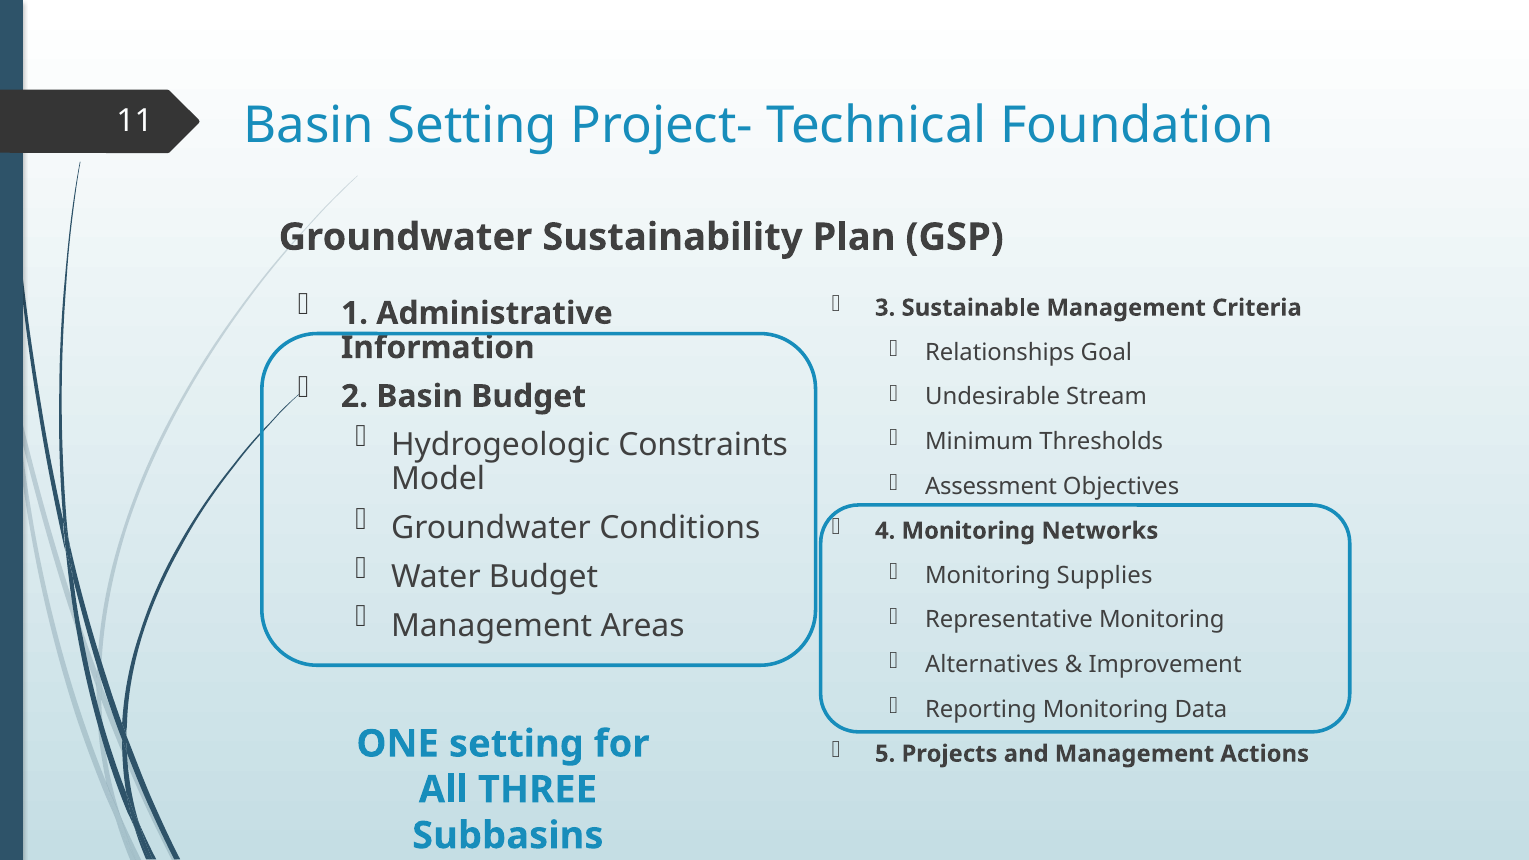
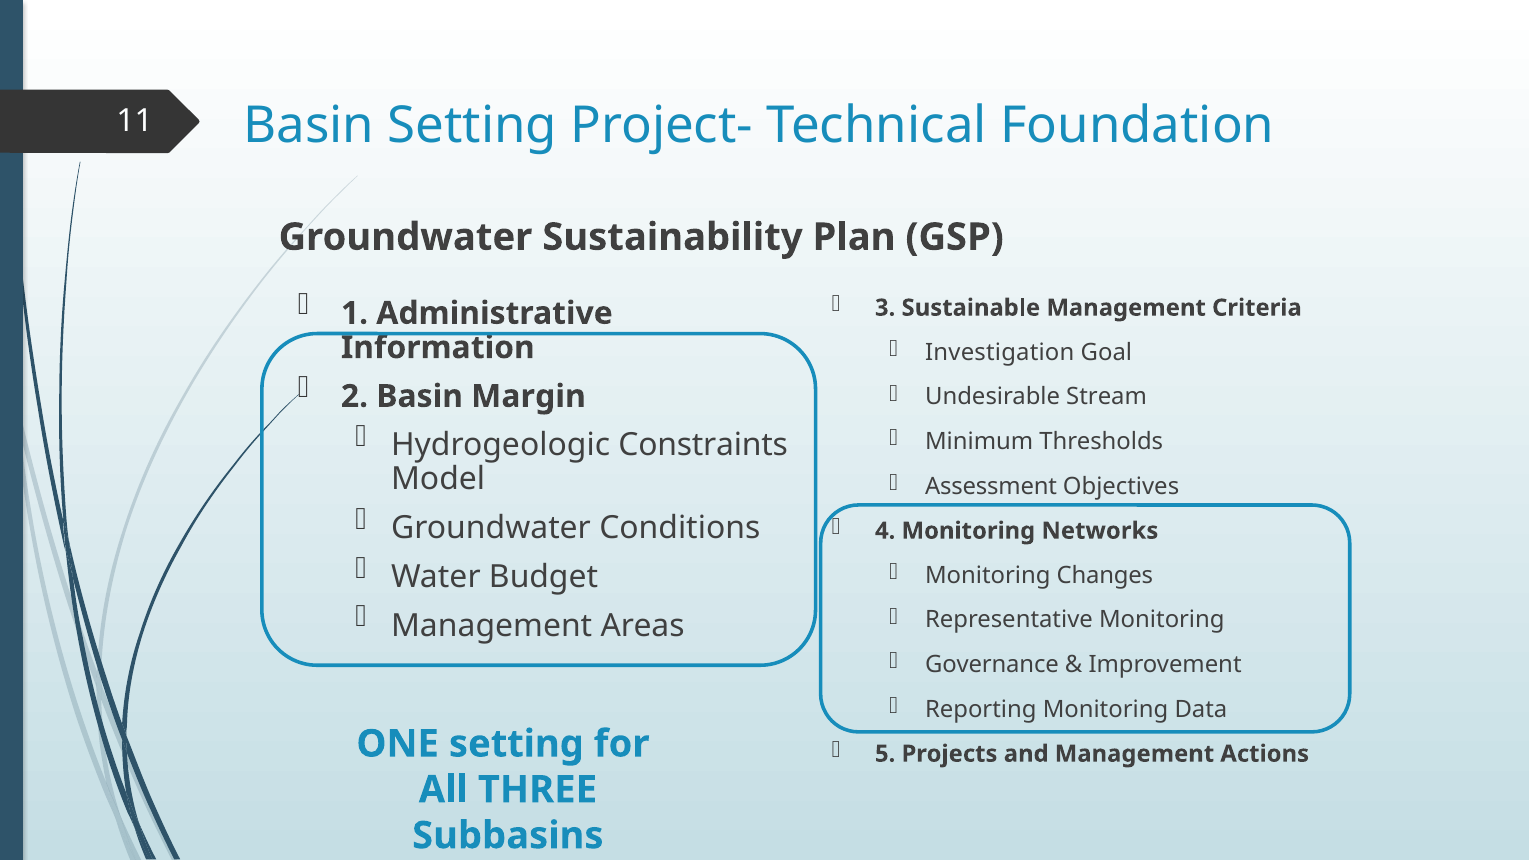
Relationships: Relationships -> Investigation (1000, 352)
Basin Budget: Budget -> Margin (528, 396)
Supplies: Supplies -> Changes (1105, 575)
Alternatives: Alternatives -> Governance (992, 665)
